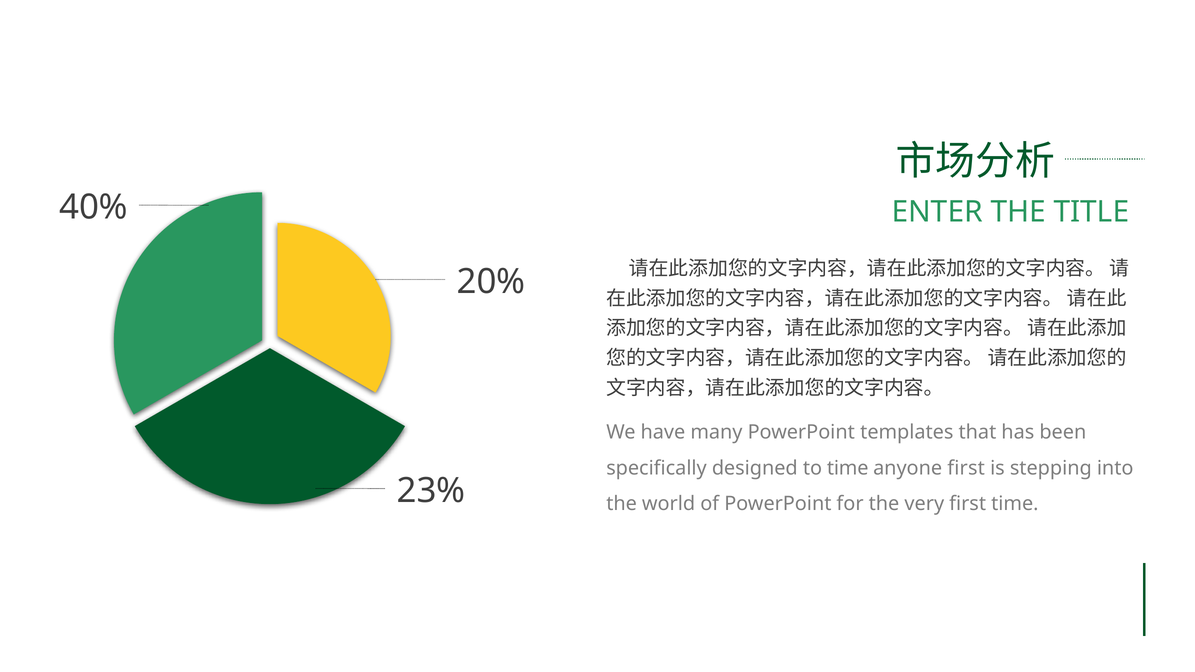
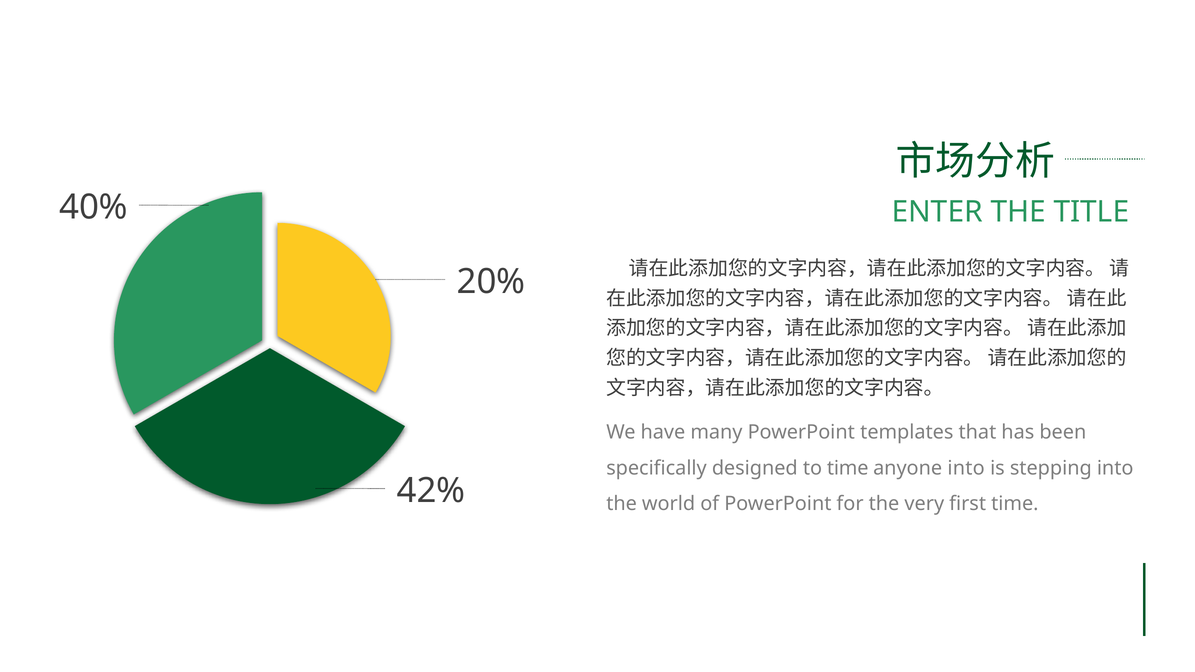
anyone first: first -> into (966, 468)
23%: 23% -> 42% (431, 491)
